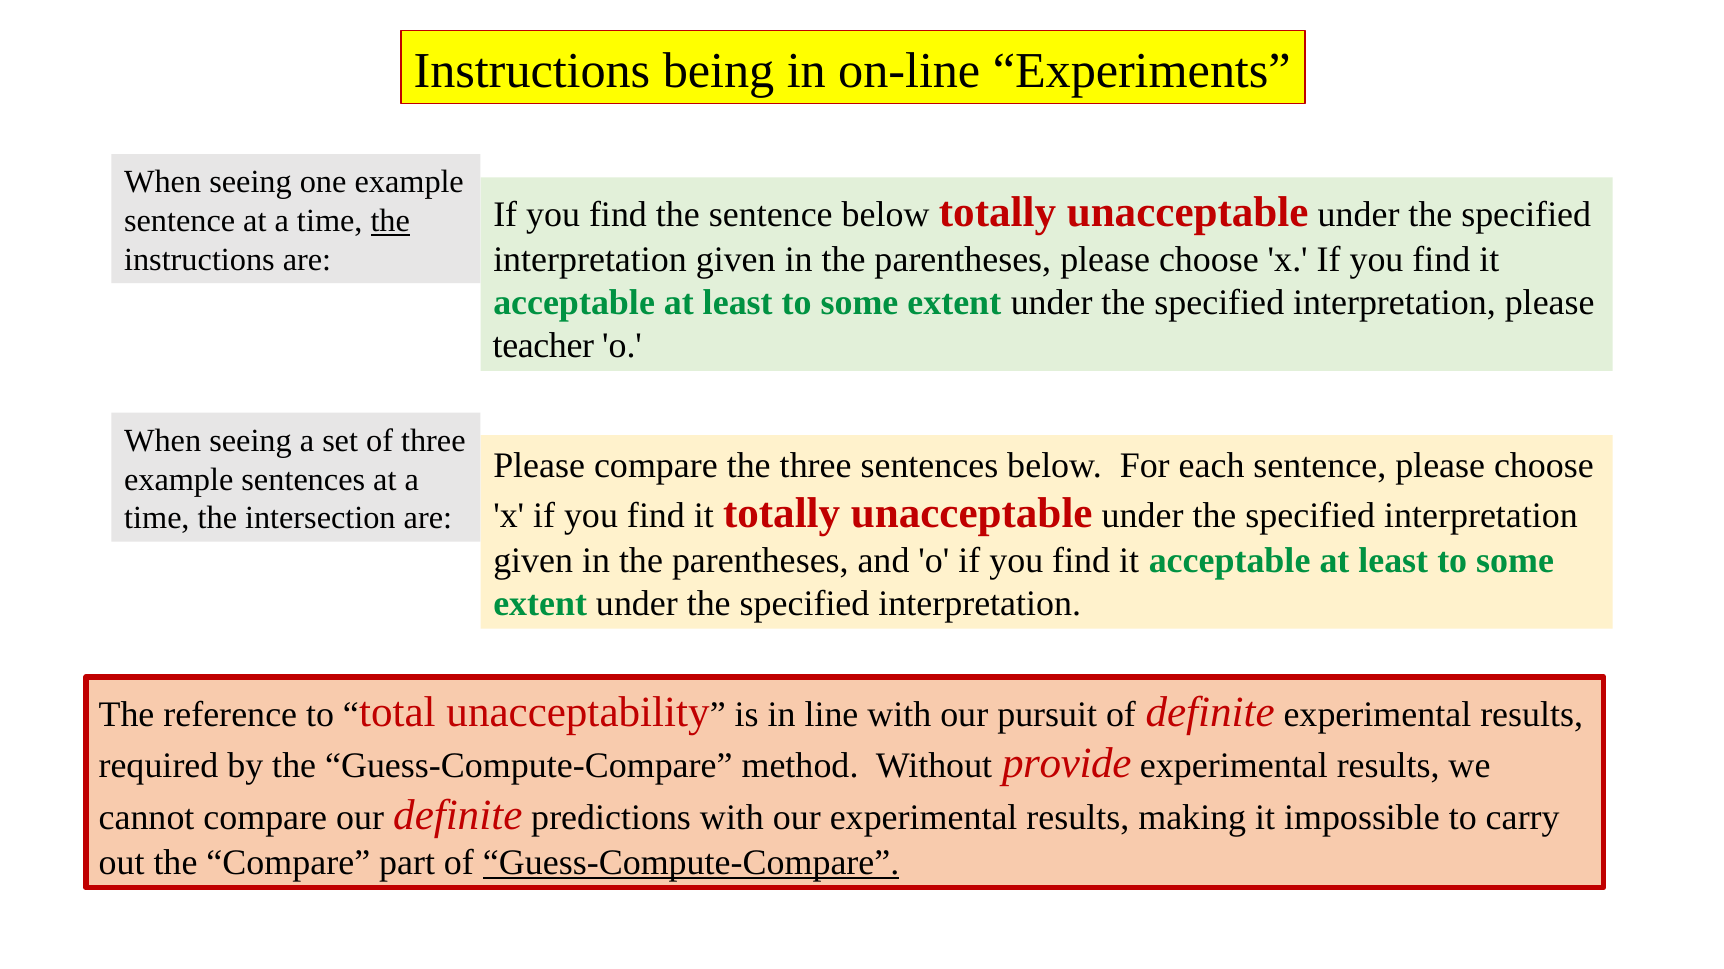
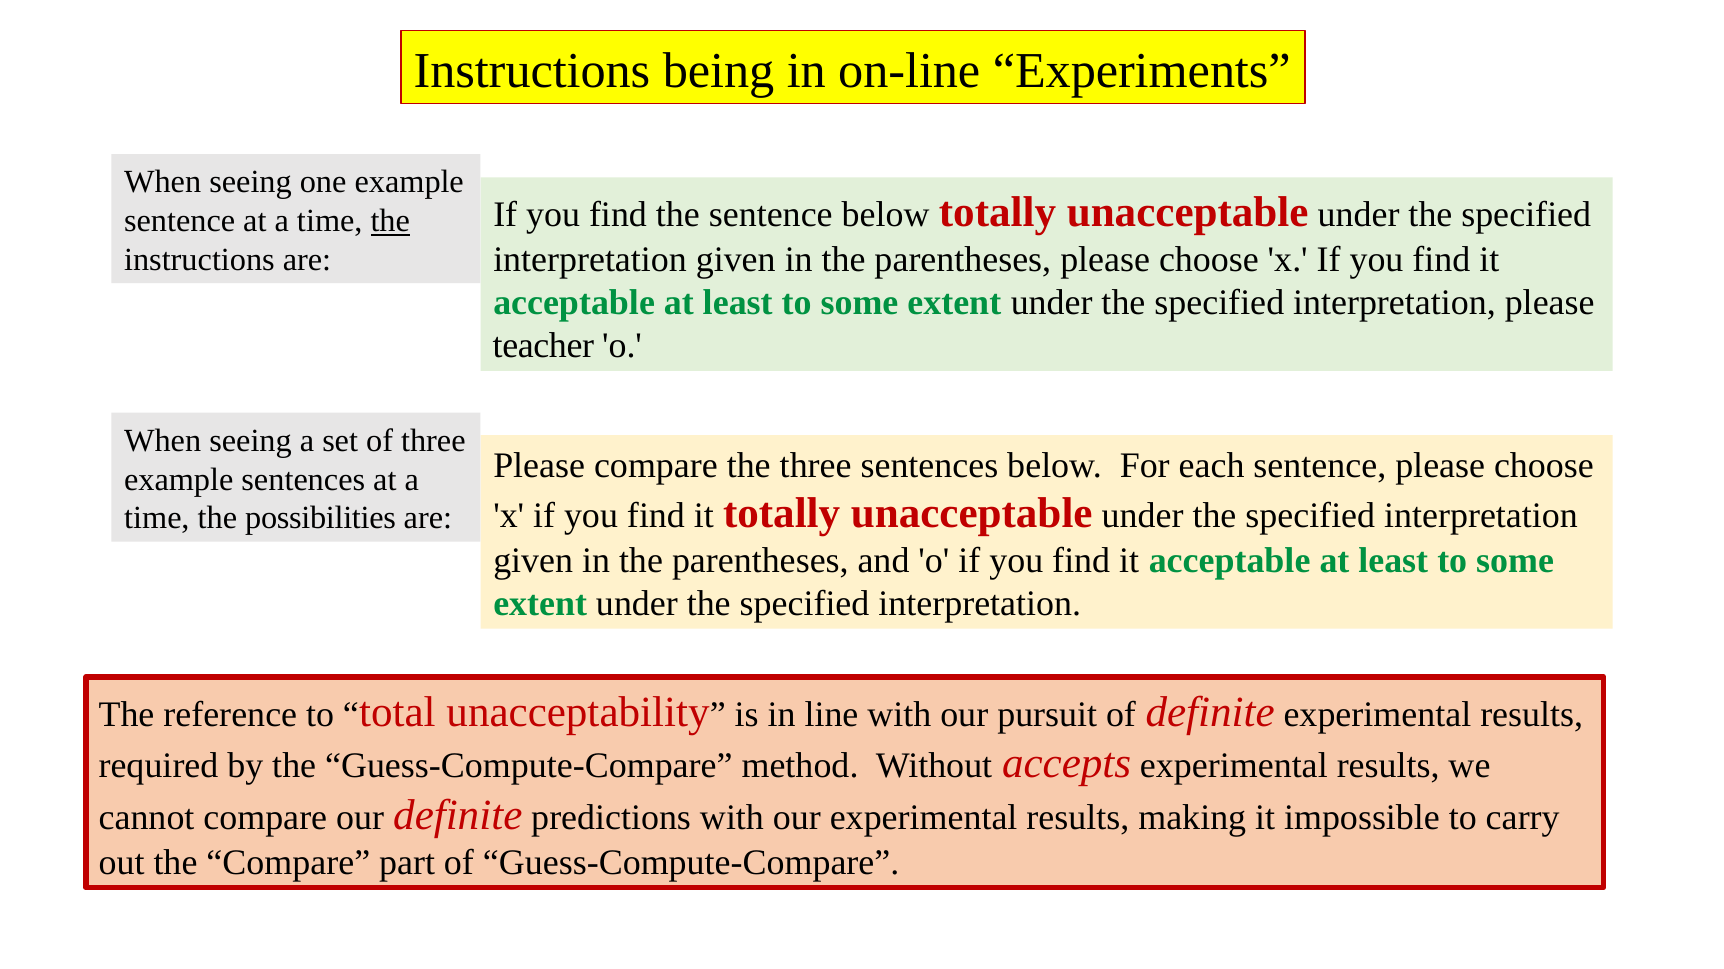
intersection: intersection -> possibilities (321, 519)
provide: provide -> accepts (1067, 764)
Guess-Compute-Compare underline: present -> none (691, 863)
